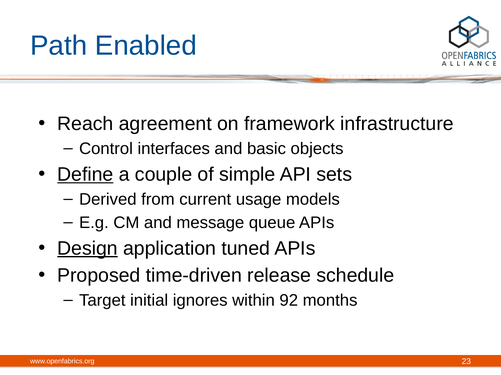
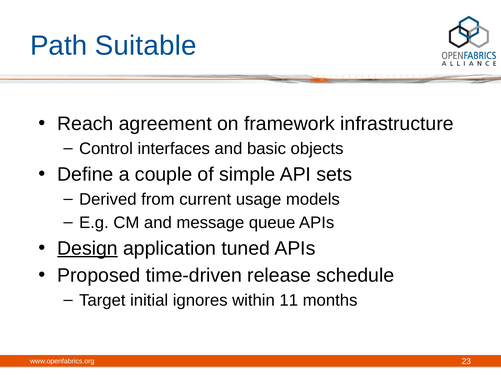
Enabled: Enabled -> Suitable (146, 46)
Define underline: present -> none (85, 175)
92: 92 -> 11 (289, 301)
